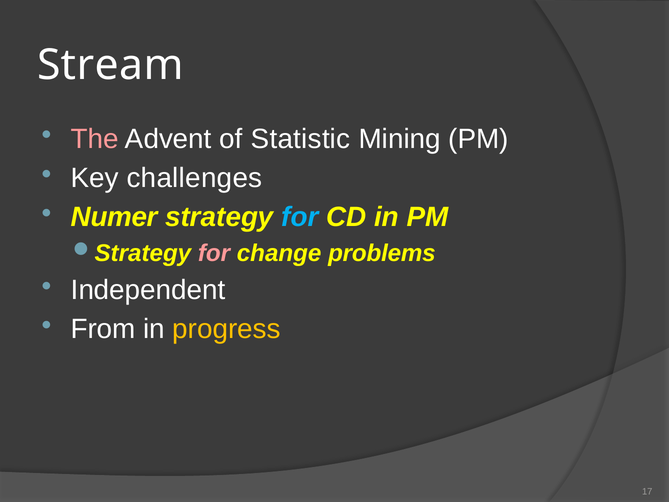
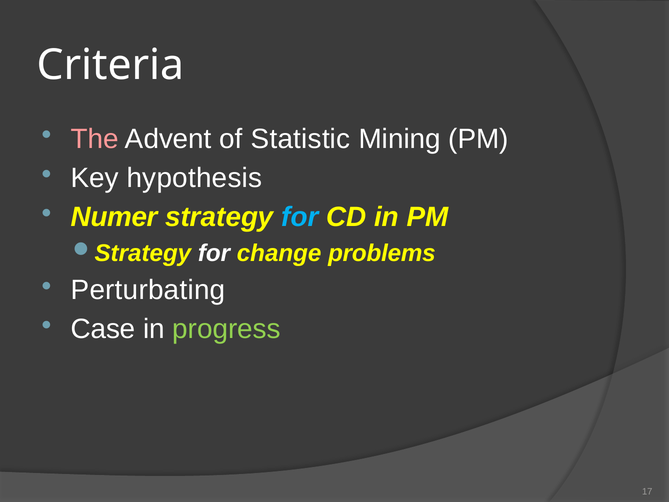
Stream: Stream -> Criteria (111, 65)
challenges: challenges -> hypothesis (195, 178)
for colour: pink -> white (214, 253)
Independent: Independent -> Perturbating (148, 290)
From: From -> Case (103, 329)
progress colour: yellow -> light green (227, 329)
